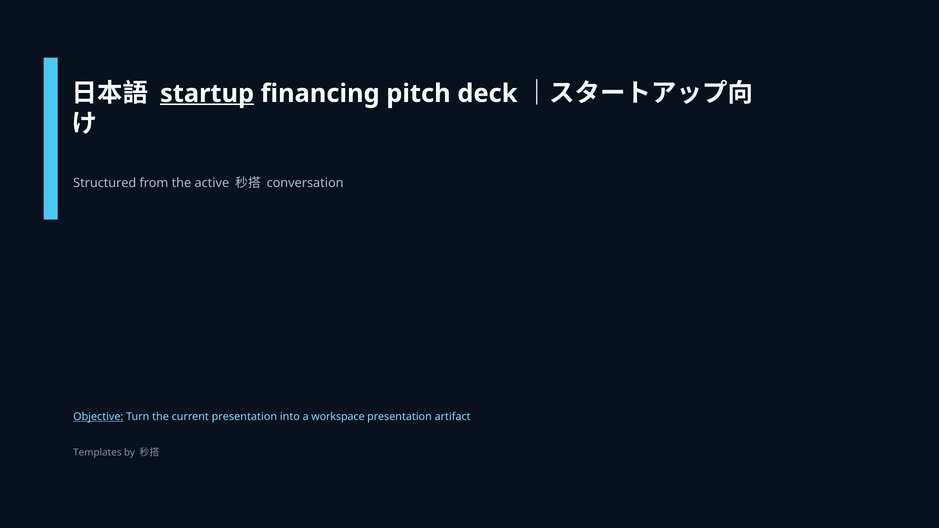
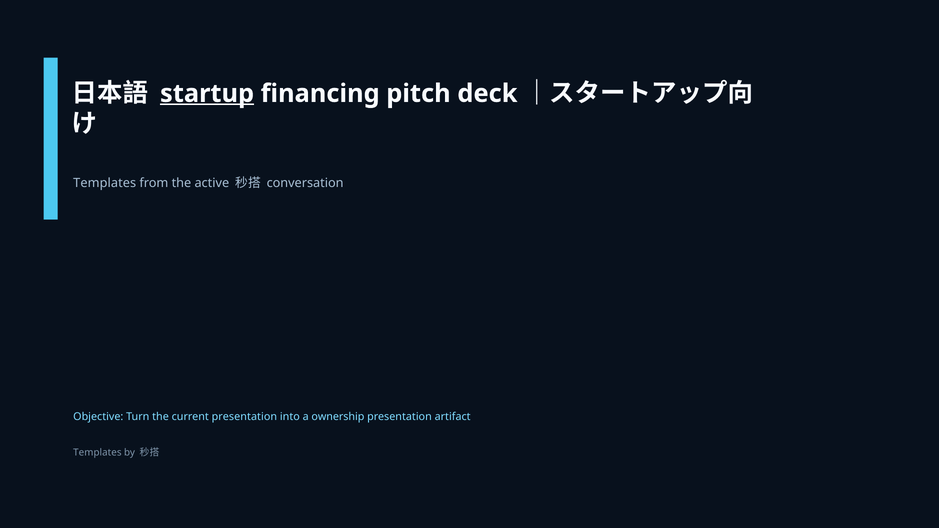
Structured: Structured -> Templates (105, 183)
Objective underline: present -> none (98, 417)
workspace: workspace -> ownership (338, 417)
